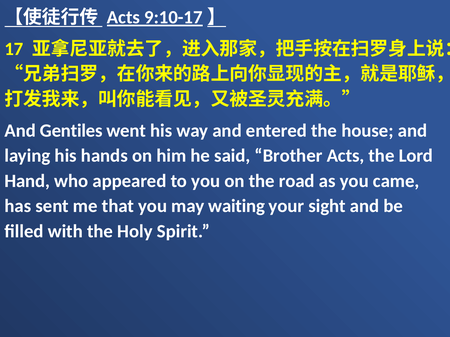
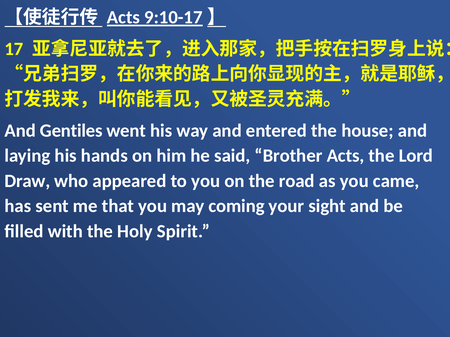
Hand: Hand -> Draw (27, 181)
waiting: waiting -> coming (237, 206)
